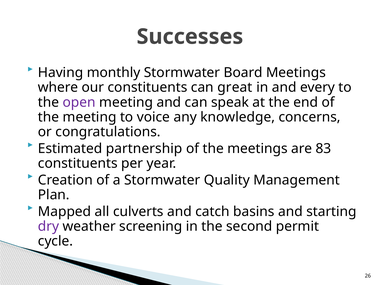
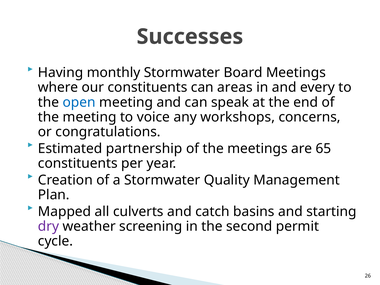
great: great -> areas (235, 87)
open colour: purple -> blue (79, 102)
knowledge: knowledge -> workshops (238, 117)
83: 83 -> 65 (323, 149)
